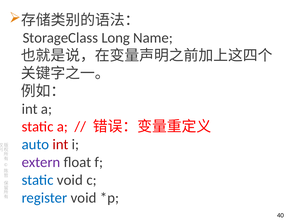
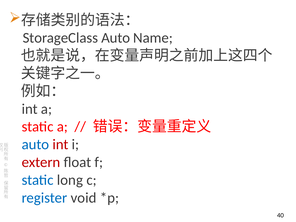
StorageClass Long: Long -> Auto (116, 38)
extern colour: purple -> red (41, 162)
static void: void -> long (70, 180)
